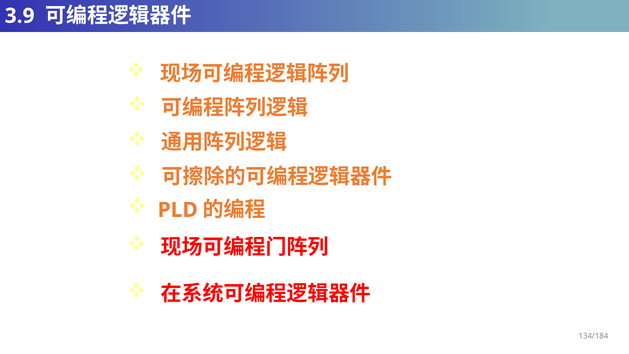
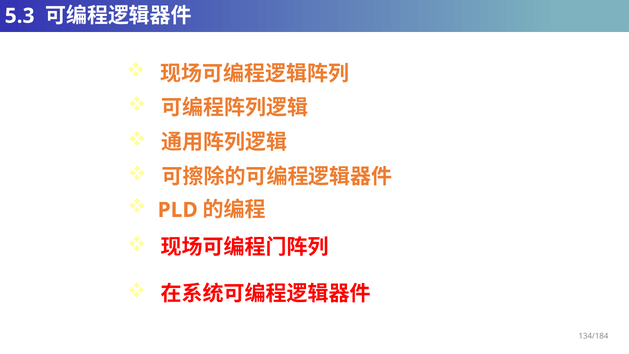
3.9: 3.9 -> 5.3 (20, 16)
